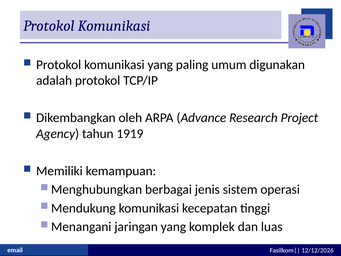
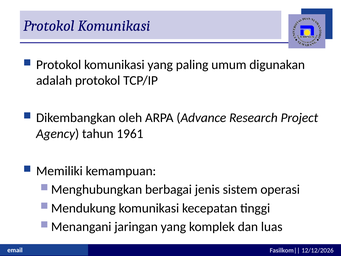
1919: 1919 -> 1961 (130, 134)
